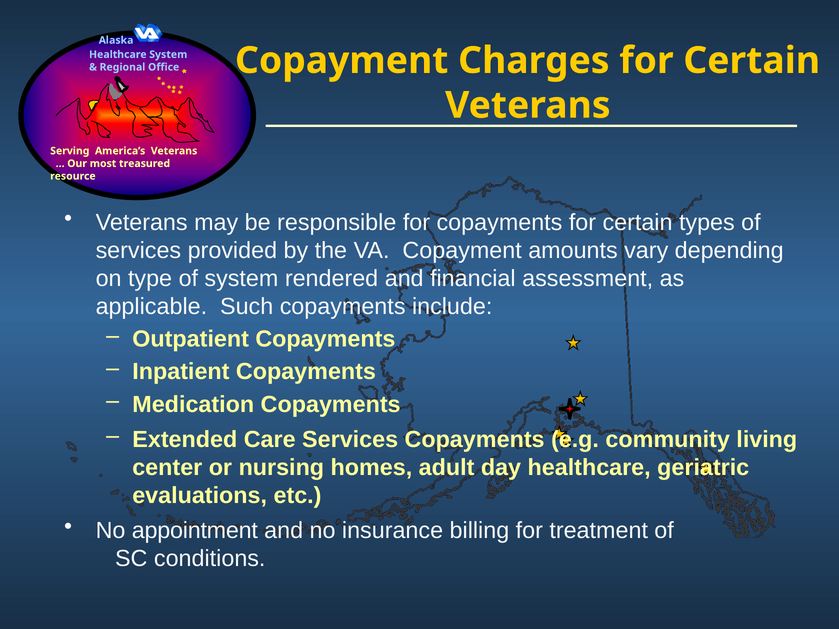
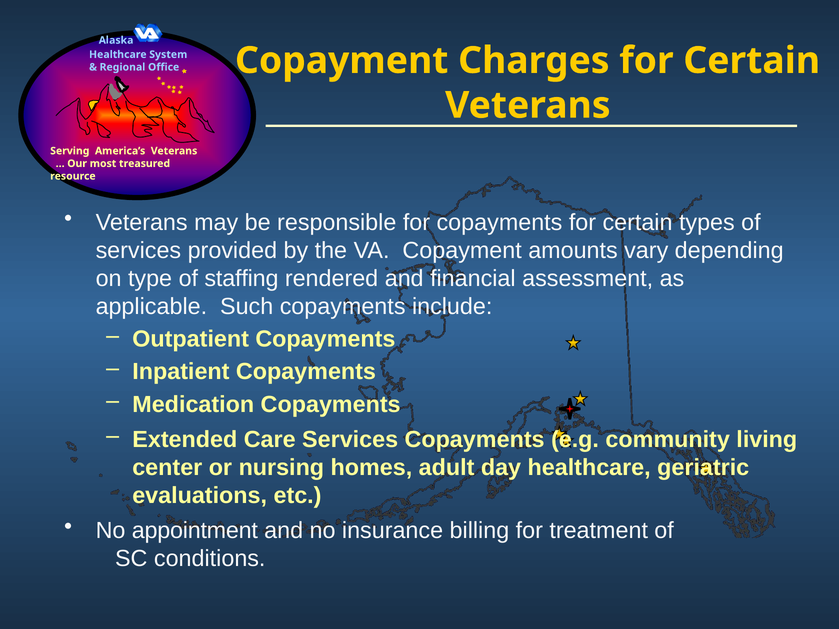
of system: system -> staffing (242, 279)
